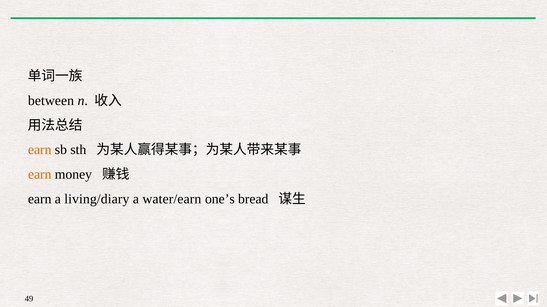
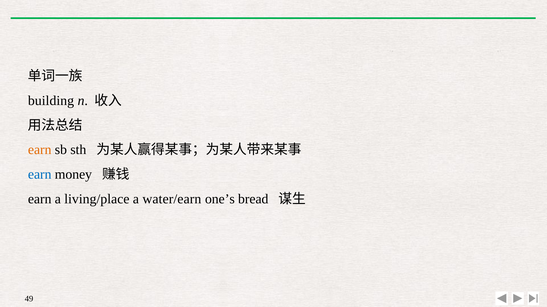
between: between -> building (51, 101)
earn colour: orange -> blue (40, 175)
living/diary: living/diary -> living/place (97, 199)
